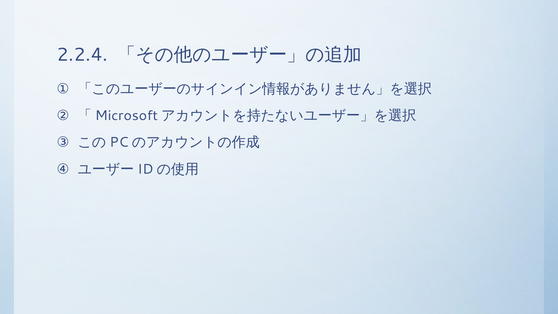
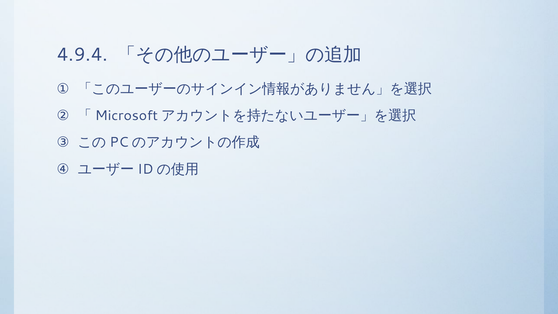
2.2.4: 2.2.4 -> 4.9.4 (82, 55)
